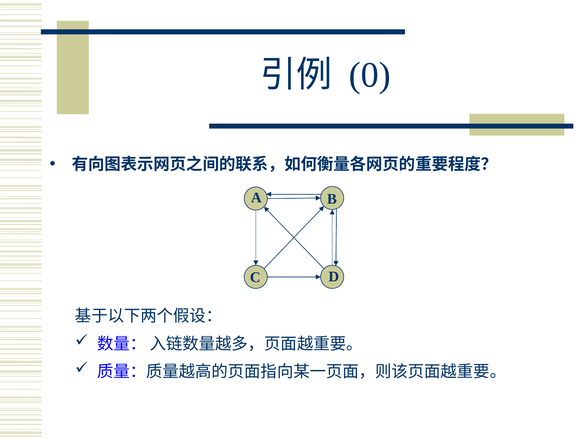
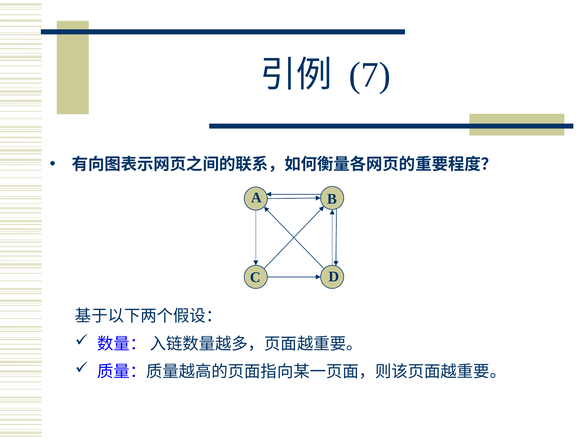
0: 0 -> 7 (370, 75)
